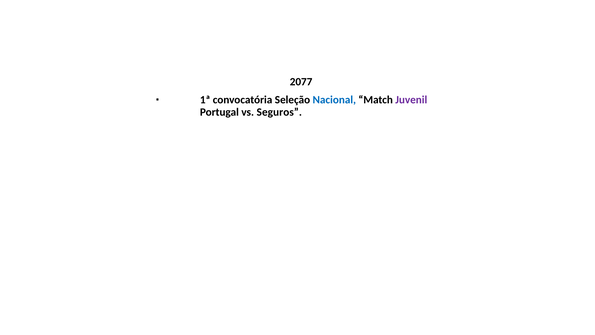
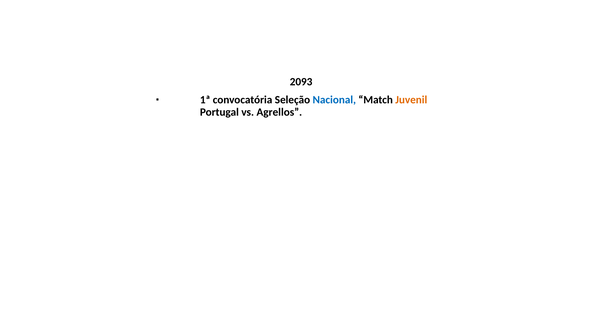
2077: 2077 -> 2093 (301, 82)
Juvenil colour: purple -> orange (411, 100)
Seguros: Seguros -> Agrellos (279, 112)
